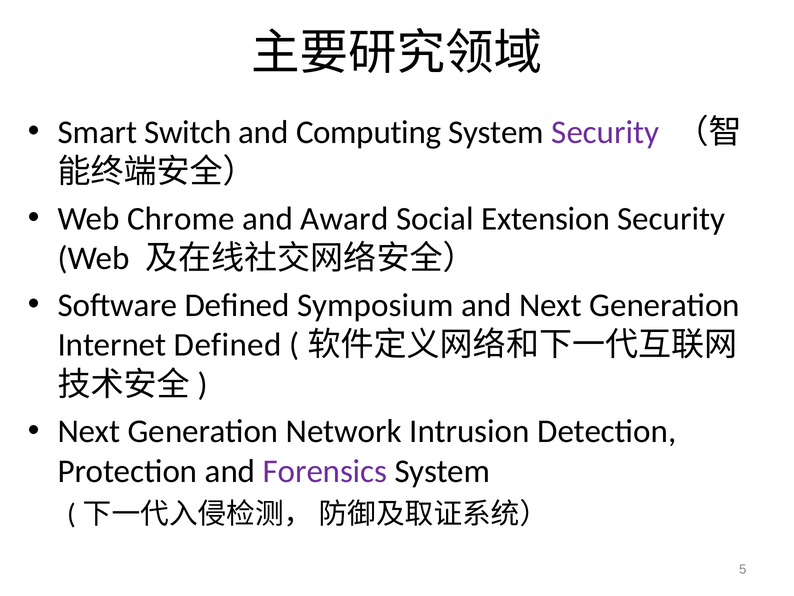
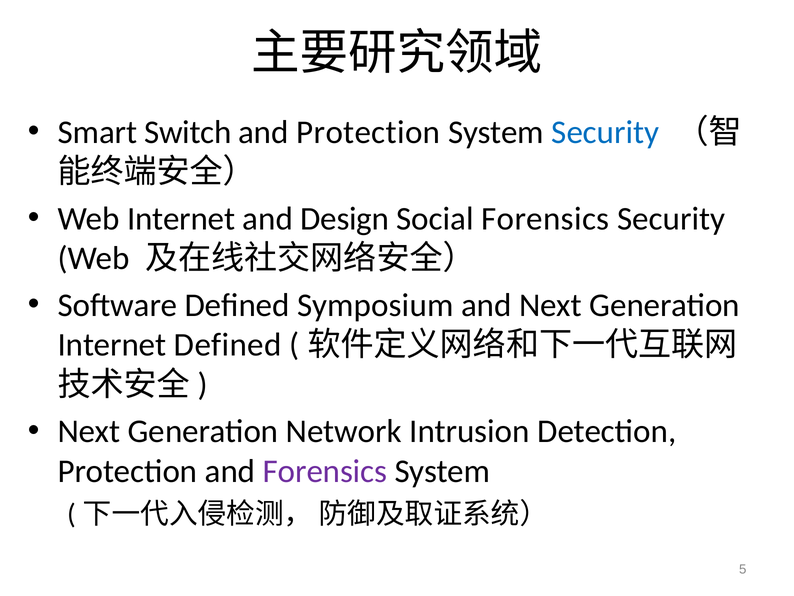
and Computing: Computing -> Protection (368, 132)
Security colour: purple -> blue (605, 132)
Web Chrome: Chrome -> Internet (181, 218)
Award: Award -> Design (345, 218)
Social Extension: Extension -> Forensics (545, 218)
